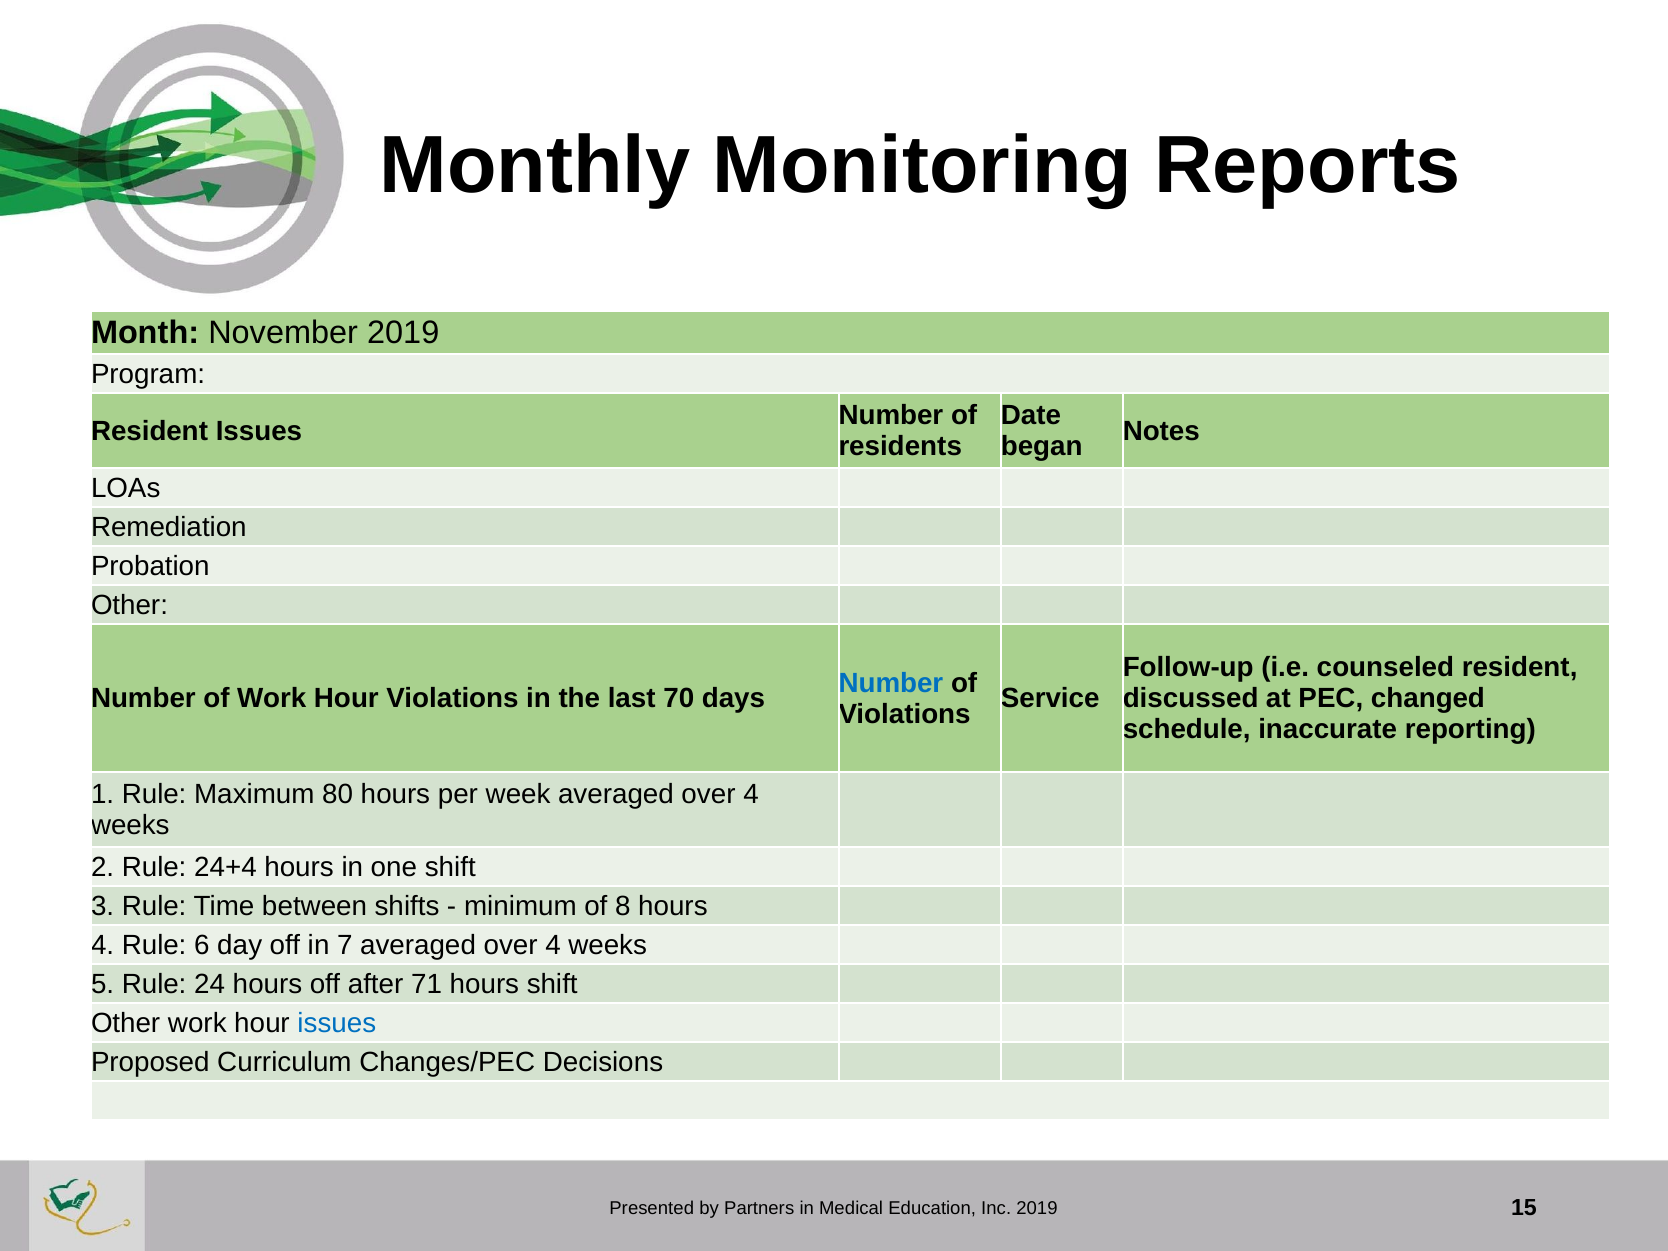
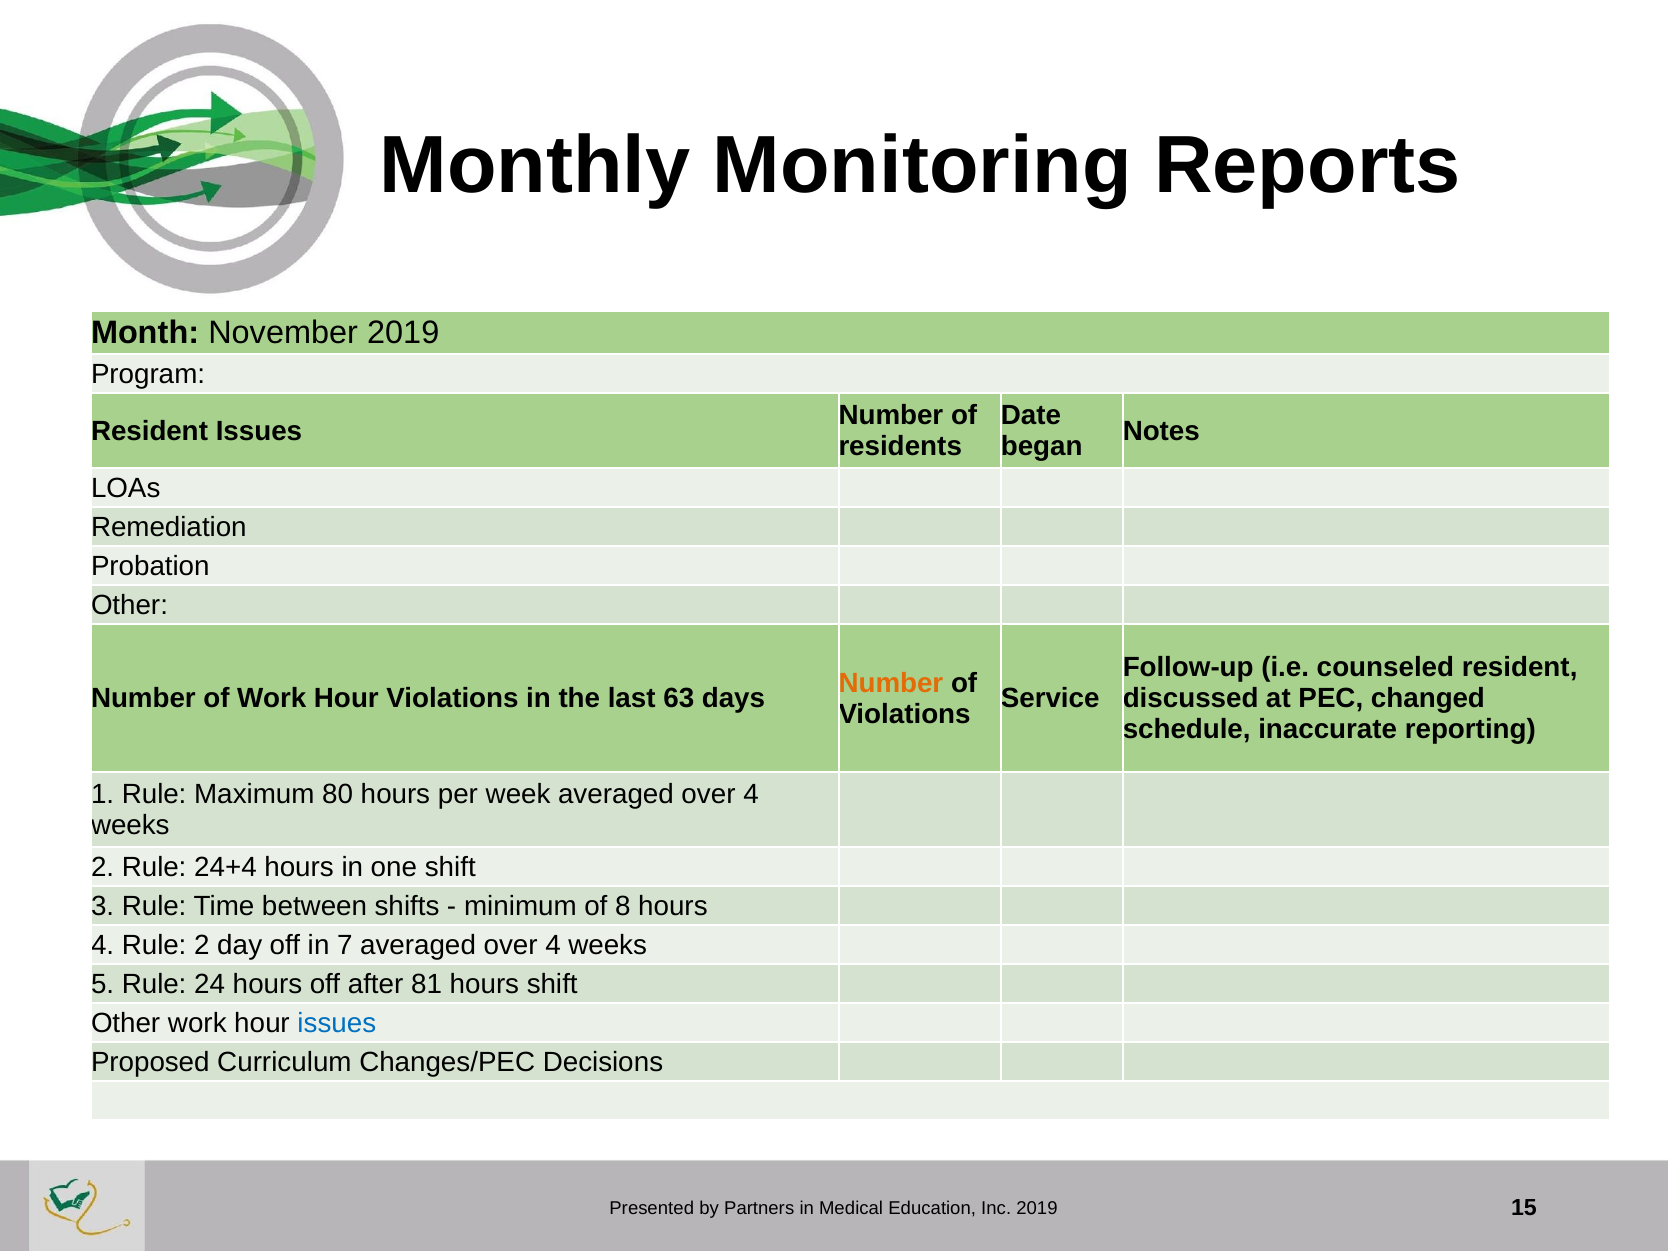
Number colour: blue -> orange (891, 683)
70: 70 -> 63 (679, 699)
Rule 6: 6 -> 2 (202, 945)
71: 71 -> 81 (427, 984)
